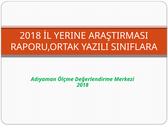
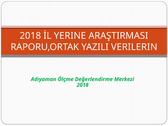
SINIFLARA: SINIFLARA -> VERILERIN (134, 47)
